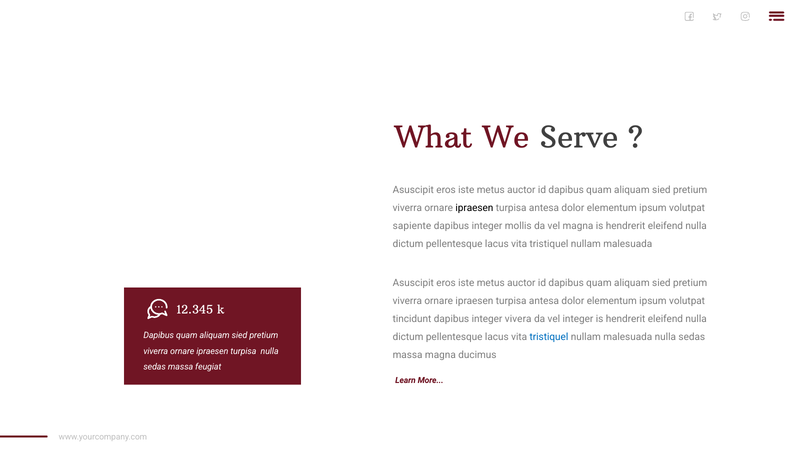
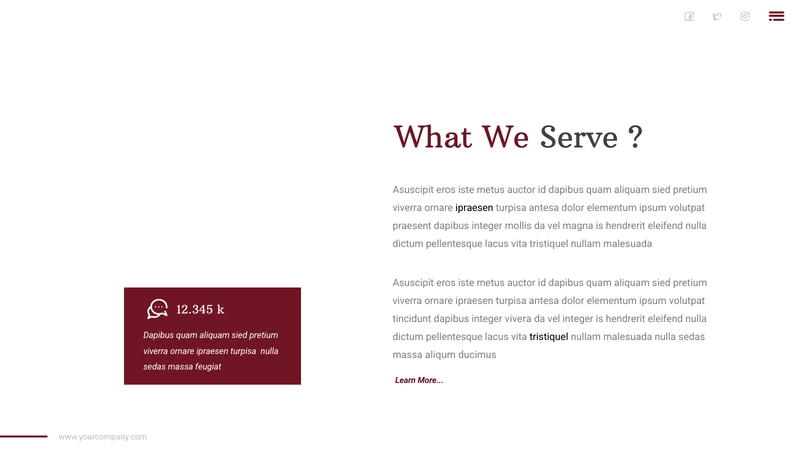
sapiente: sapiente -> praesent (412, 225)
tristiquel colour: blue -> black (549, 337)
massa magna: magna -> aliqum (440, 355)
